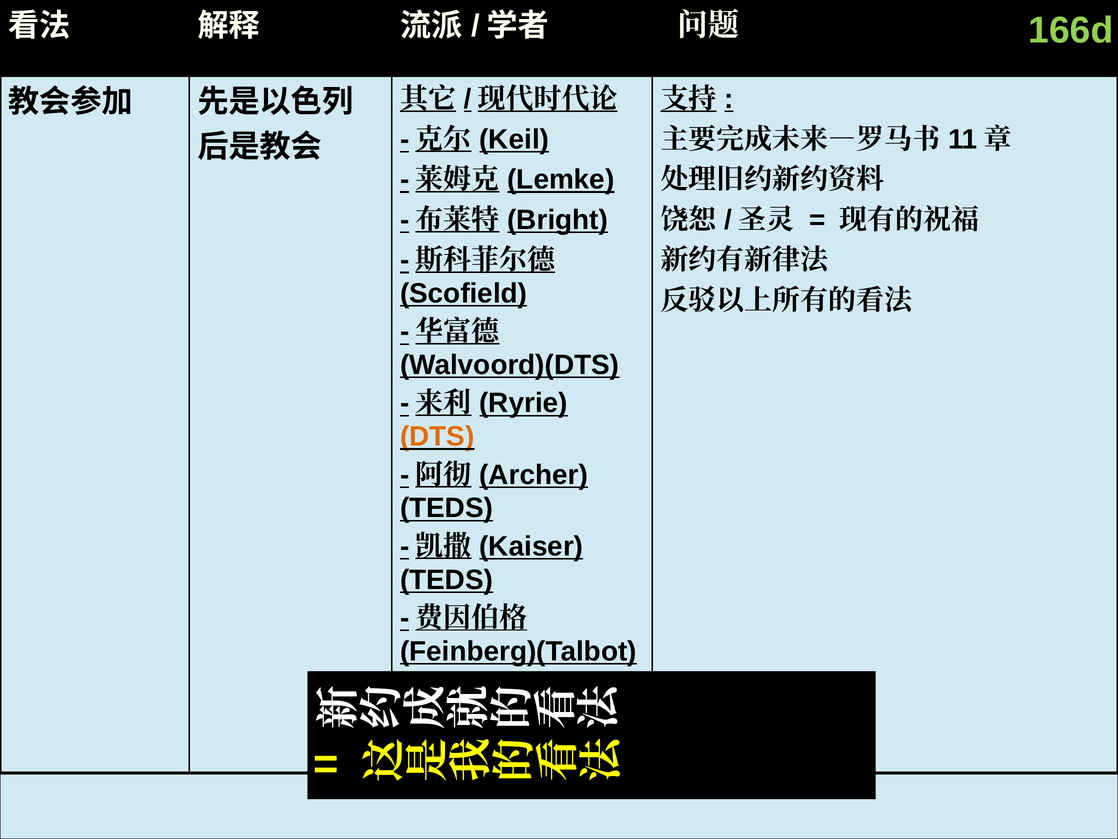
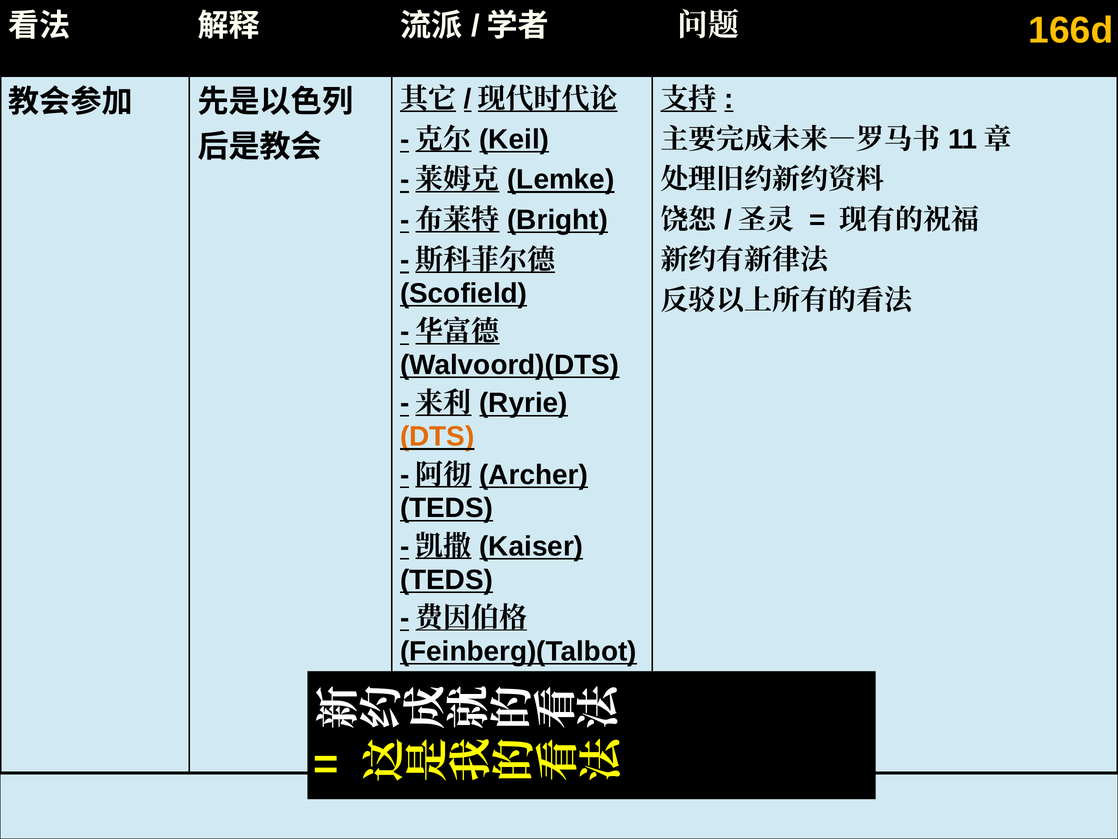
166d colour: light green -> yellow (1071, 30)
